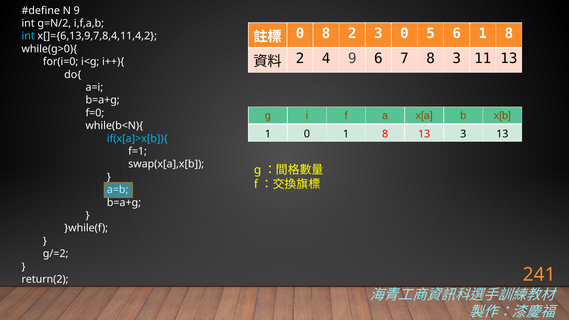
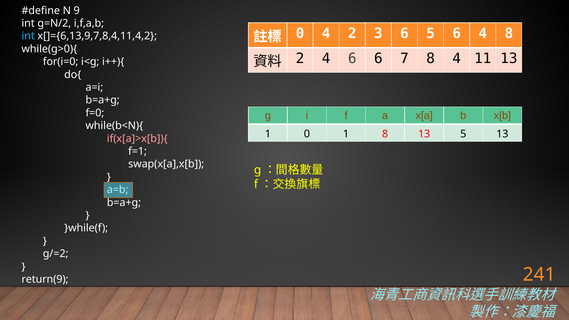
0 8: 8 -> 4 (326, 33)
3 0: 0 -> 6 (404, 33)
6 1: 1 -> 4 (483, 33)
4 9: 9 -> 6 (352, 58)
8 3: 3 -> 4 (457, 58)
13 3: 3 -> 5 (463, 134)
if(x[a]>x[b]){ colour: light blue -> pink (137, 139)
return(2: return(2 -> return(9 (45, 279)
